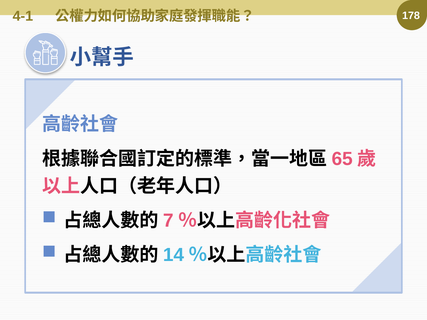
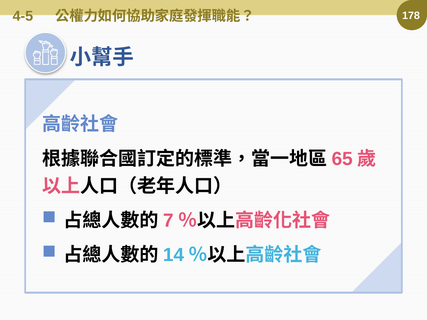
4-1: 4-1 -> 4-5 (23, 16)
